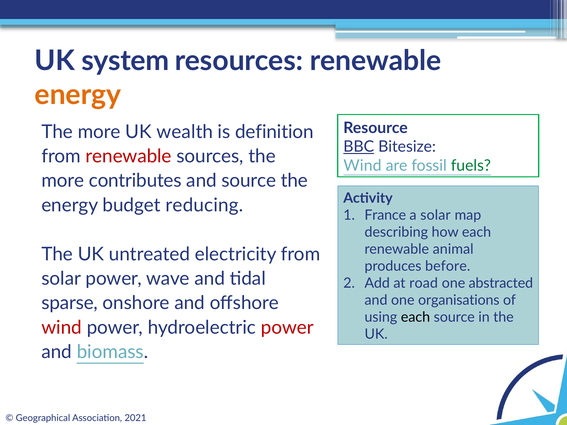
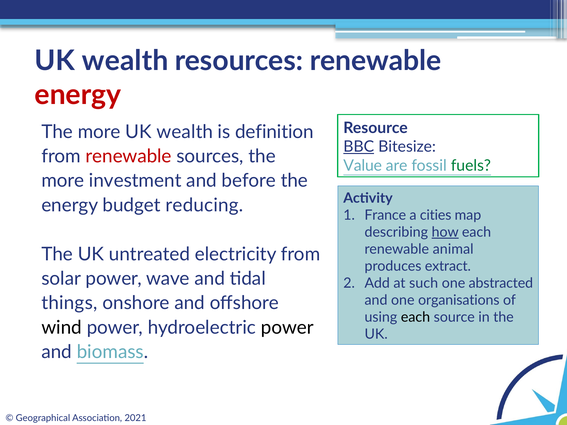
system: system -> wealth (125, 61)
energy colour: orange -> red (78, 95)
Wind: Wind -> Value (363, 166)
contributes: contributes -> investment (135, 181)
and source: source -> before (249, 181)
a solar: solar -> cities (436, 215)
how underline: none -> present (445, 232)
before: before -> extract (448, 266)
road: road -> such (424, 283)
sparse: sparse -> things (69, 303)
wind colour: red -> black (62, 328)
power colour: red -> black (287, 328)
